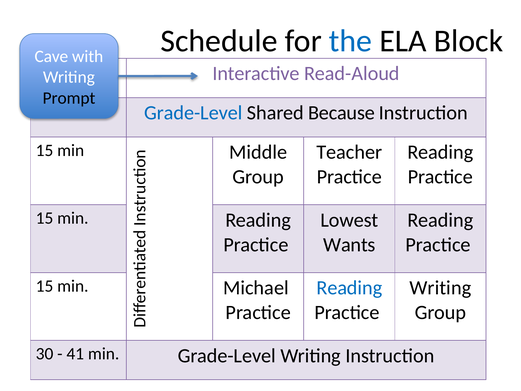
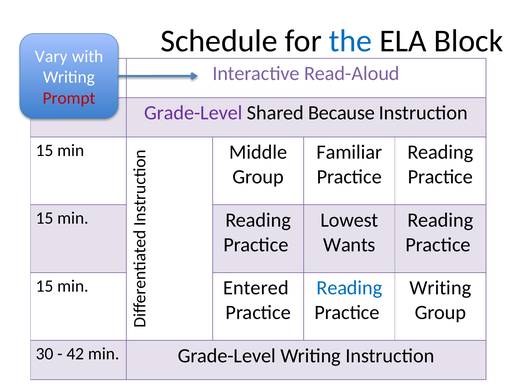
Cave: Cave -> Vary (51, 56)
Prompt colour: black -> red (69, 98)
Grade-Level colour: blue -> purple (193, 113)
Teacher: Teacher -> Familiar (349, 152)
Michael: Michael -> Entered (256, 288)
41: 41 -> 42 (75, 354)
